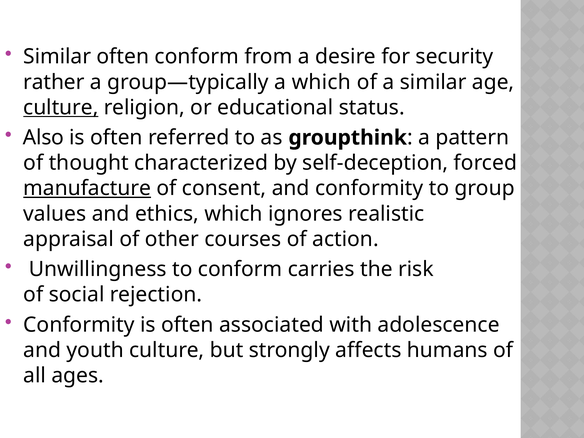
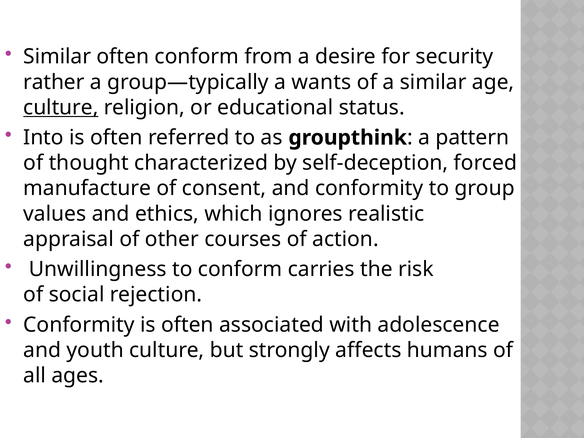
a which: which -> wants (321, 82)
Also: Also -> Into (43, 138)
manufacture underline: present -> none (87, 188)
